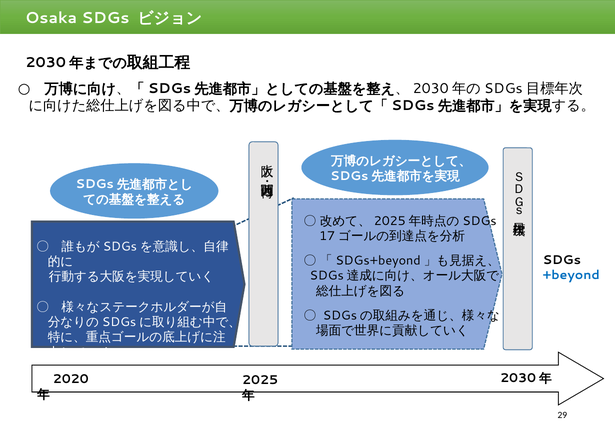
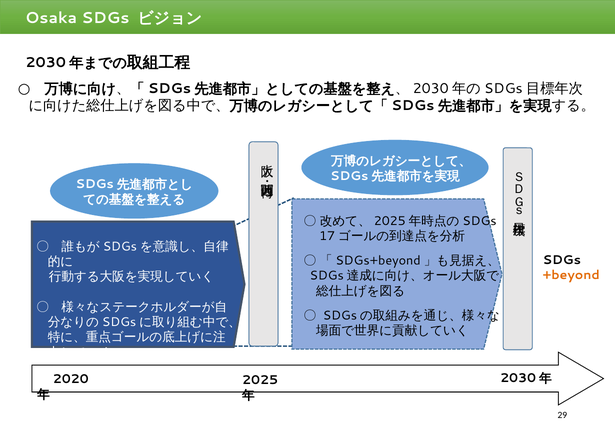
+beyond colour: blue -> orange (571, 275)
